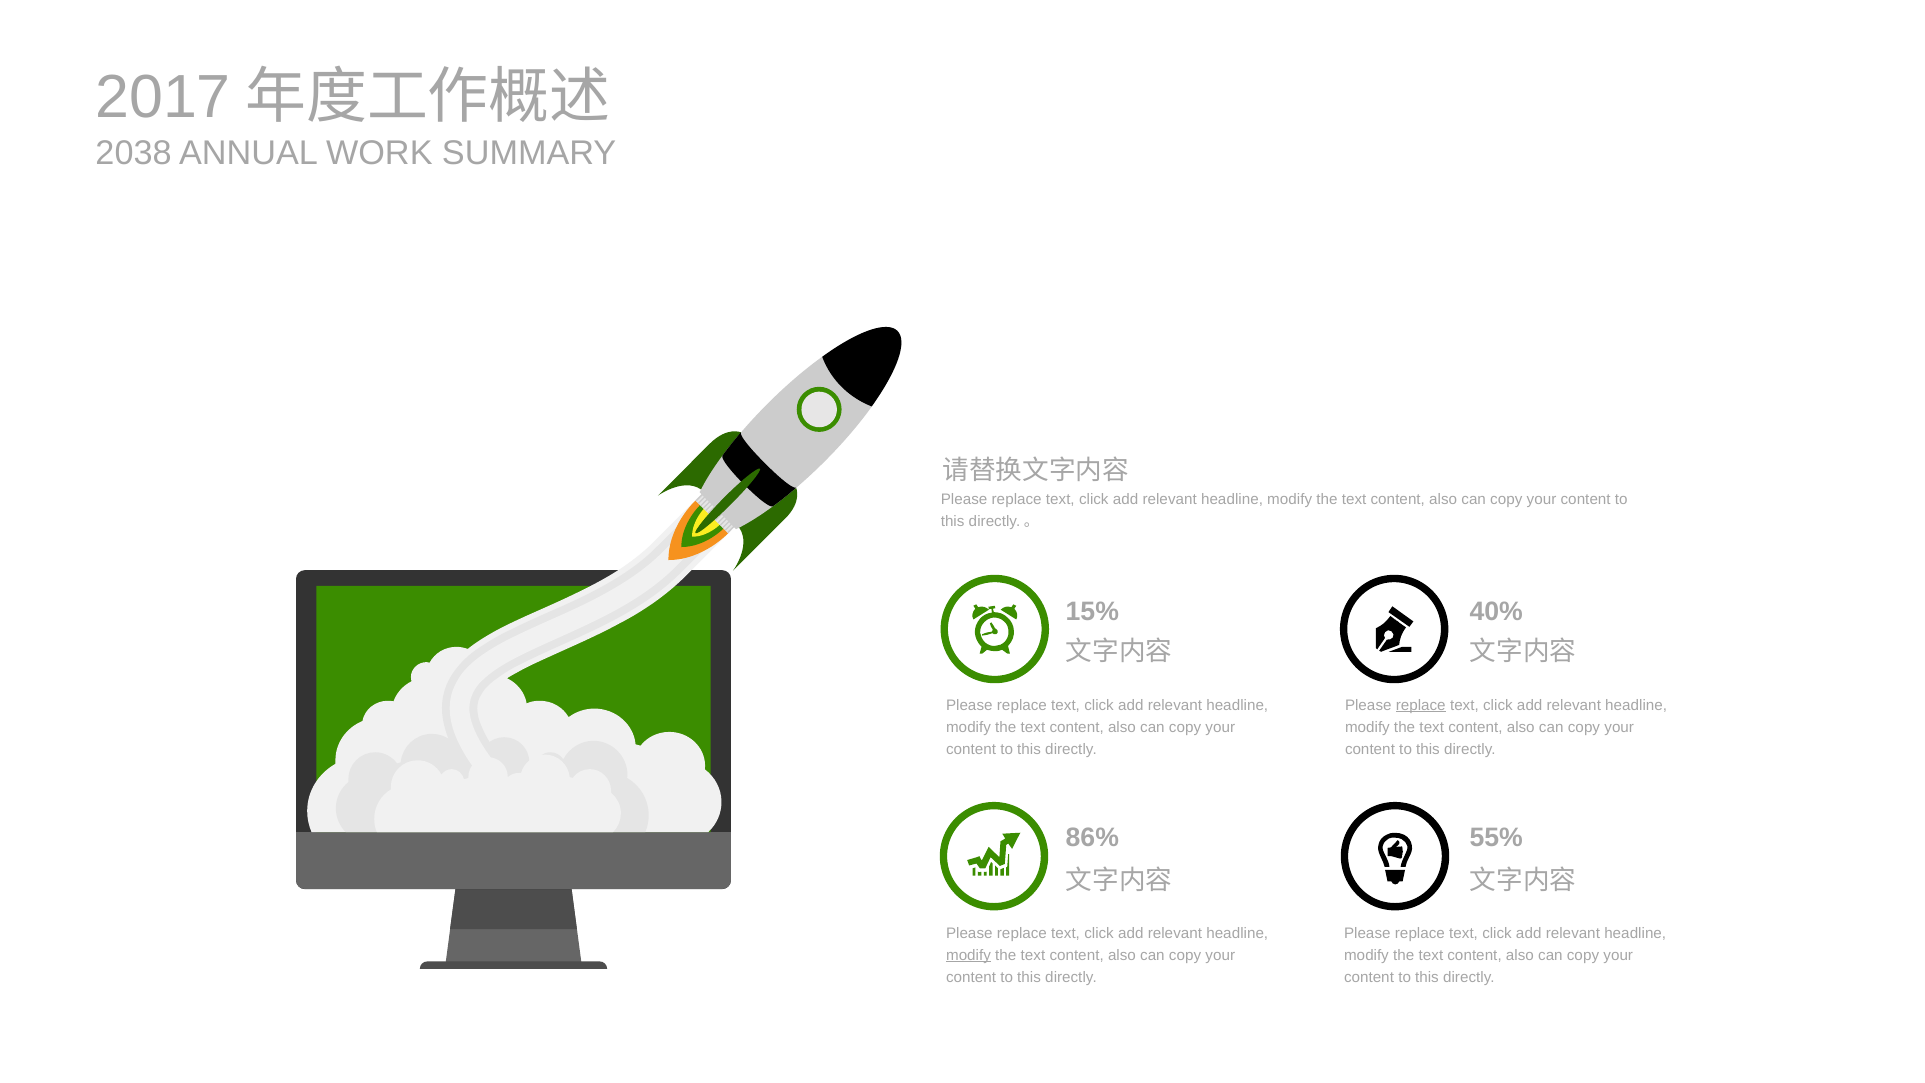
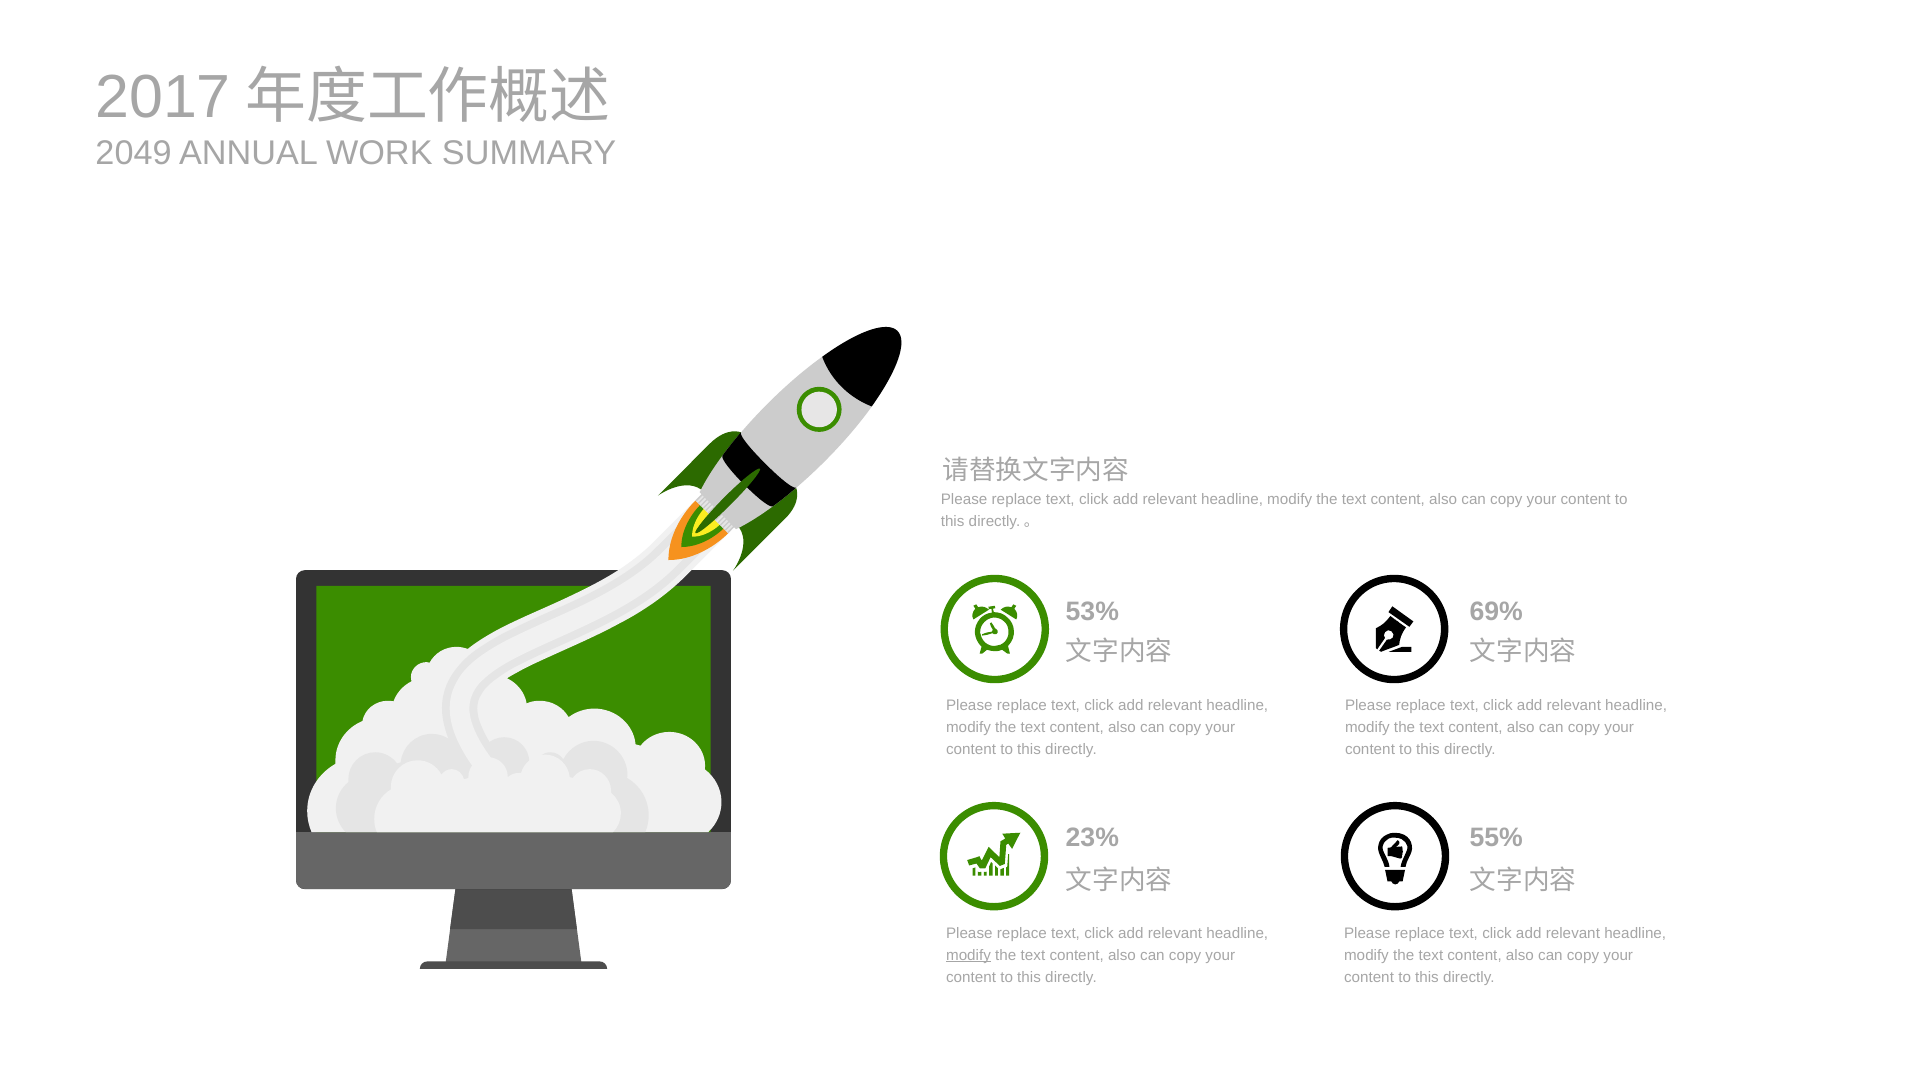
2038: 2038 -> 2049 (134, 153)
15%: 15% -> 53% (1092, 611)
40%: 40% -> 69% (1496, 611)
replace underline: present -> none (1421, 705)
86%: 86% -> 23% (1092, 837)
